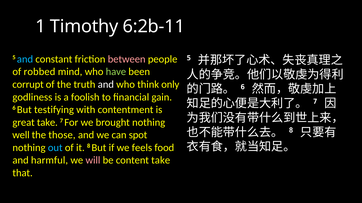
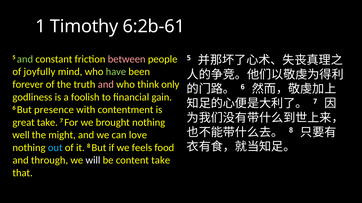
6:2b-11: 6:2b-11 -> 6:2b-61 (154, 27)
and colour: light blue -> light green (25, 59)
robbed: robbed -> joyfully (39, 72)
corrupt: corrupt -> forever (28, 85)
and colour: white -> pink (106, 85)
testifying: testifying -> presence (54, 110)
those: those -> might (62, 135)
spot: spot -> love (138, 135)
harmful: harmful -> through (50, 161)
will colour: pink -> white (93, 161)
